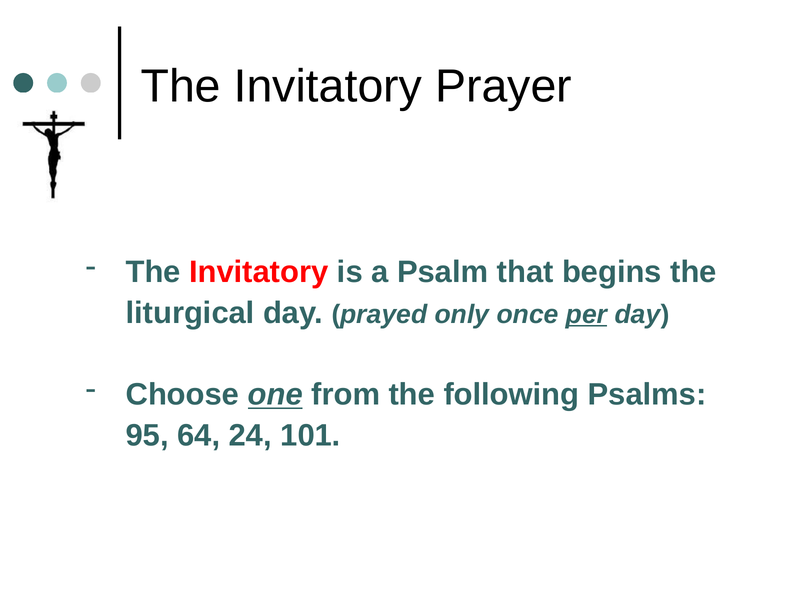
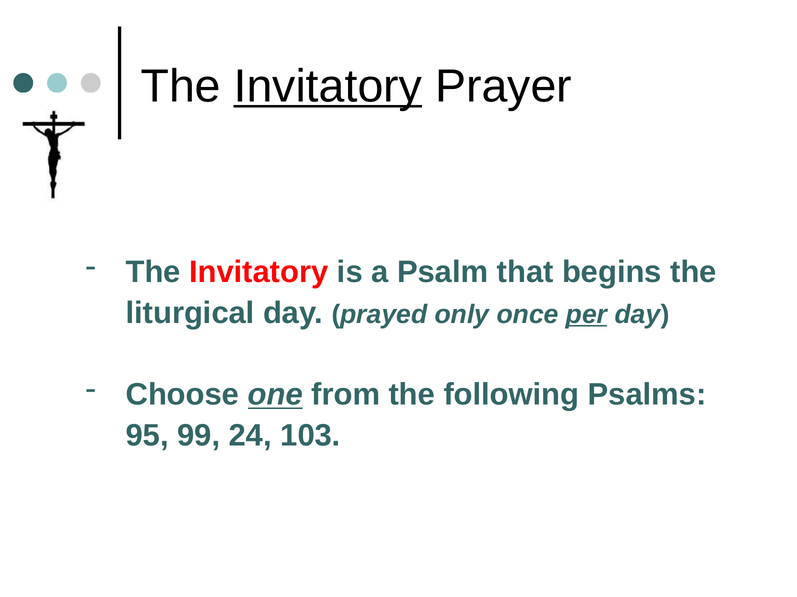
Invitatory underline: none -> present (328, 86)
64: 64 -> 99 (199, 436)
101: 101 -> 103 (310, 436)
